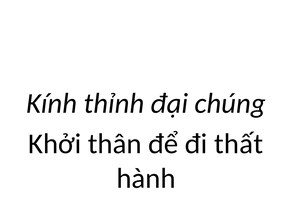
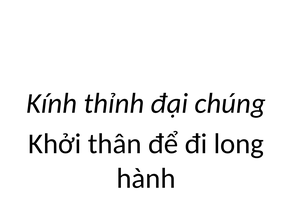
thất: thất -> long (239, 144)
